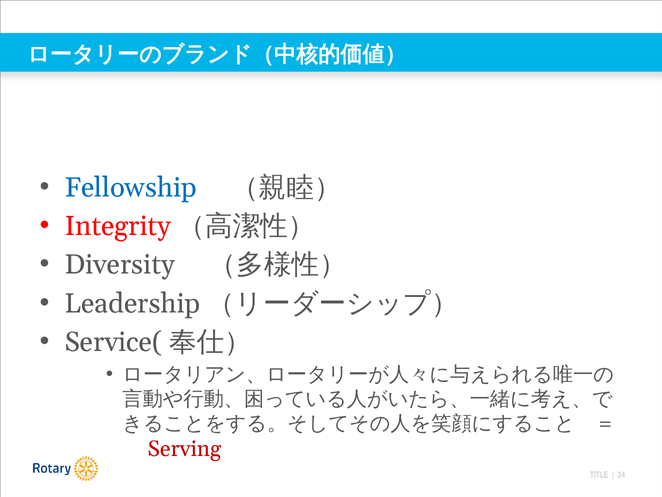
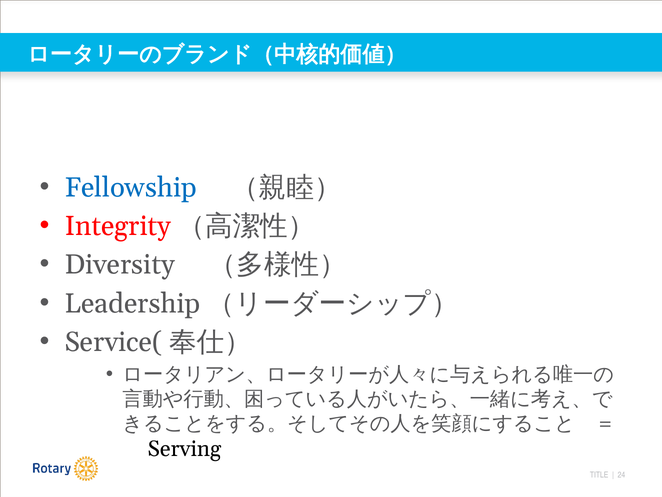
Serving colour: red -> black (184, 448)
